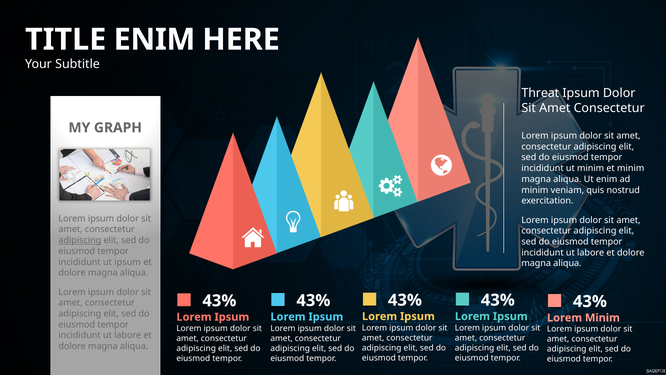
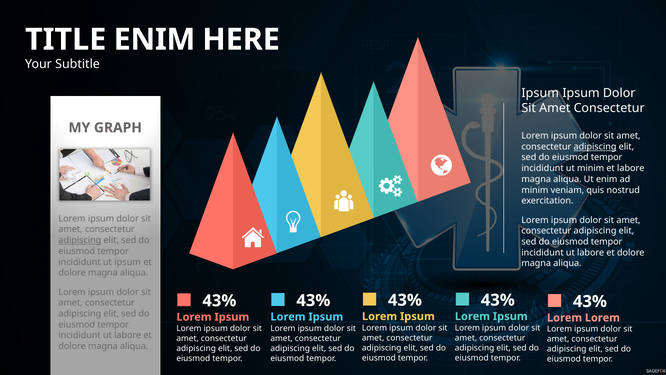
Threat: Threat -> Ipsum (540, 93)
adipiscing underline: none -> present (595, 147)
et minim: minim -> labore (631, 168)
Minim: Minim -> Lorem (602, 317)
